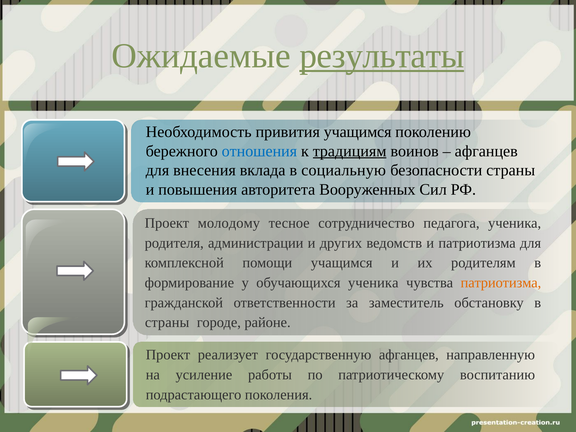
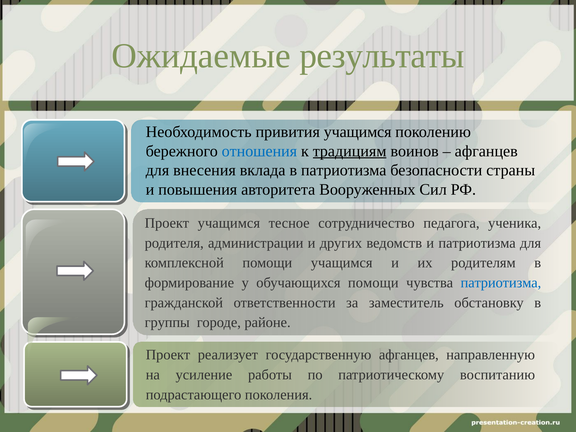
результаты underline: present -> none (382, 56)
в социальную: социальную -> патриотизма (344, 170)
Проект молодому: молодому -> учащимся (229, 223)
обучающихся ученика: ученика -> помощи (373, 283)
патриотизма colour: orange -> blue (501, 283)
страны: страны -> группы (167, 323)
